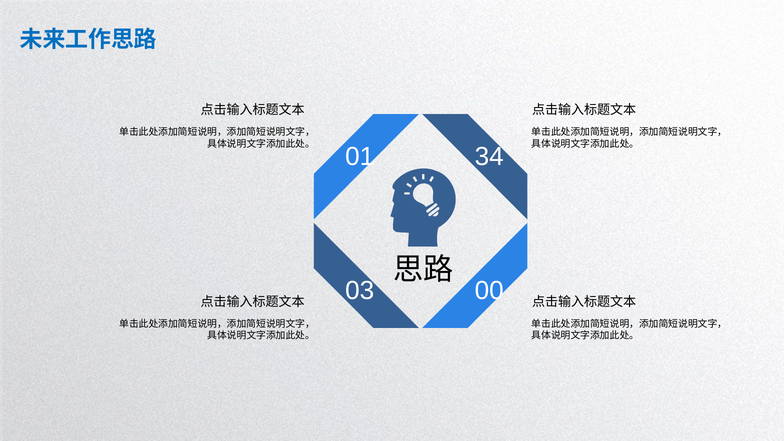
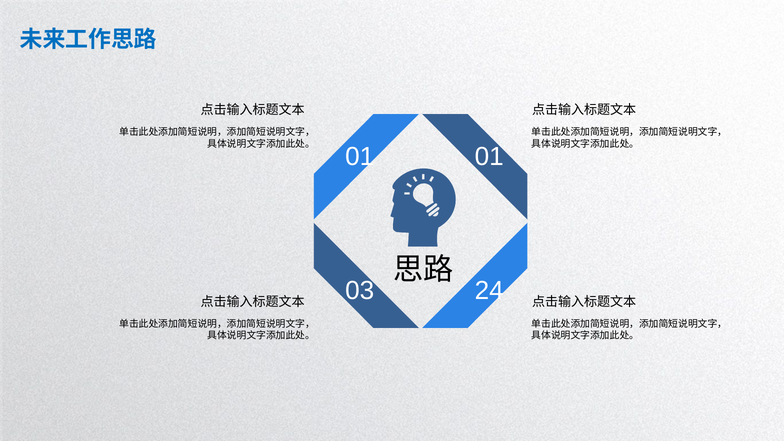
01 34: 34 -> 01 (489, 157)
00: 00 -> 24 (489, 291)
